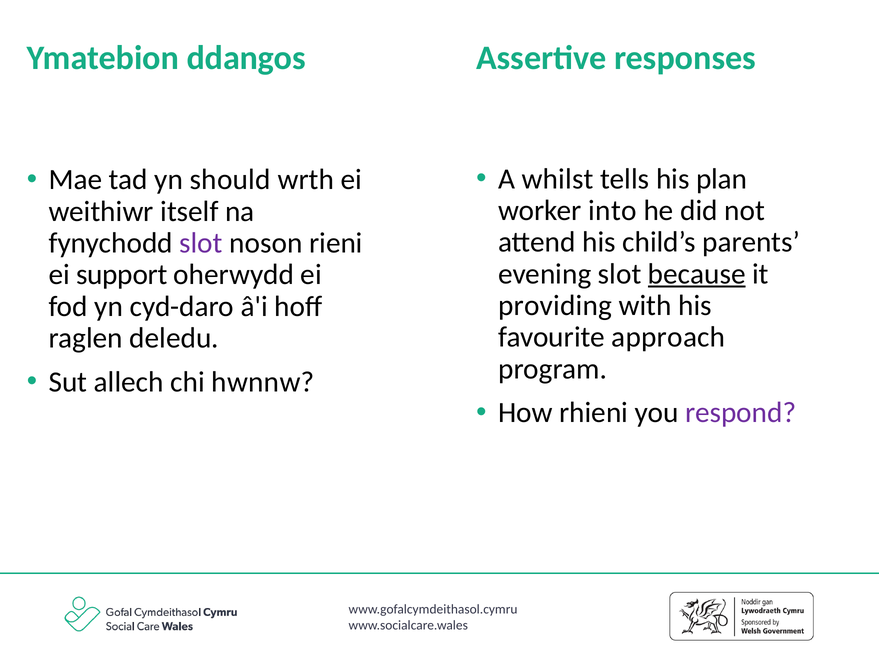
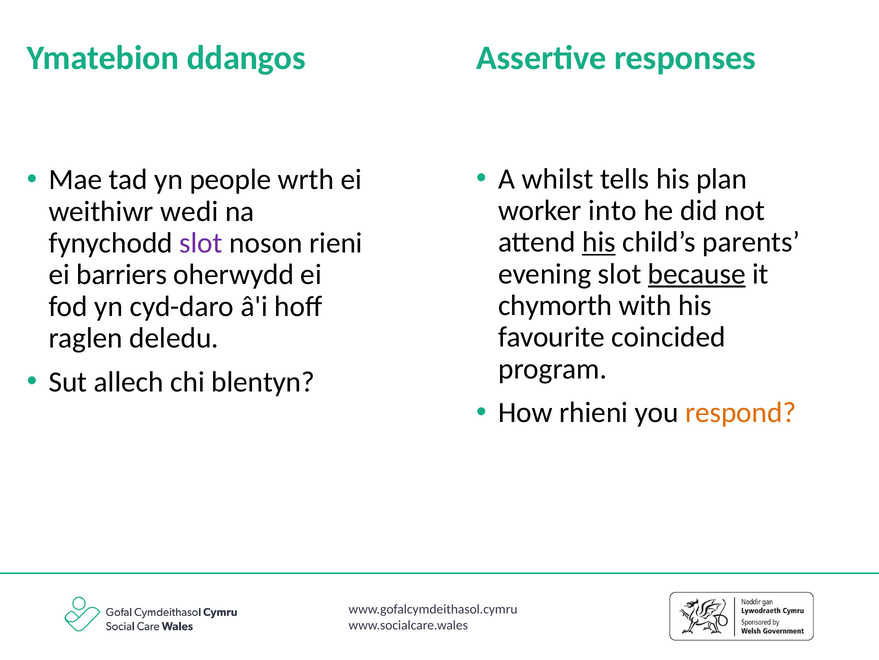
should: should -> people (230, 180)
itself: itself -> wedi (189, 211)
his underline: none -> present (599, 242)
support: support -> barriers (122, 274)
providing: providing -> chymorth (555, 305)
approach: approach -> coincided (668, 337)
hwnnw: hwnnw -> blentyn (263, 382)
respond colour: purple -> orange (741, 412)
